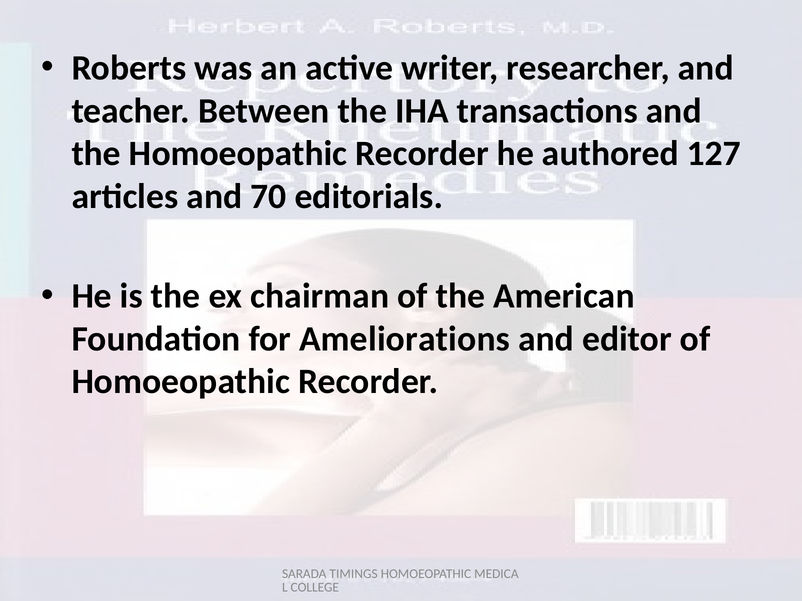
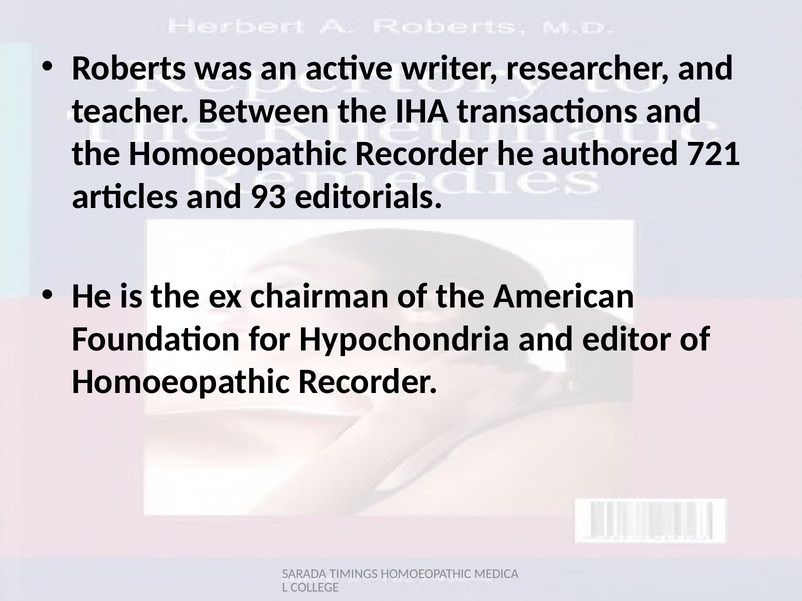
127: 127 -> 721 (714, 154)
70: 70 -> 93 (268, 196)
Ameliorations: Ameliorations -> Hypochondria (405, 339)
